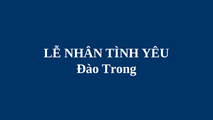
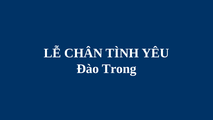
NHÂN: NHÂN -> CHÂN (83, 53)
